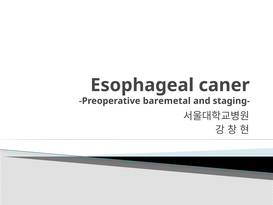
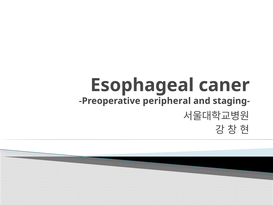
baremetal: baremetal -> peripheral (167, 101)
